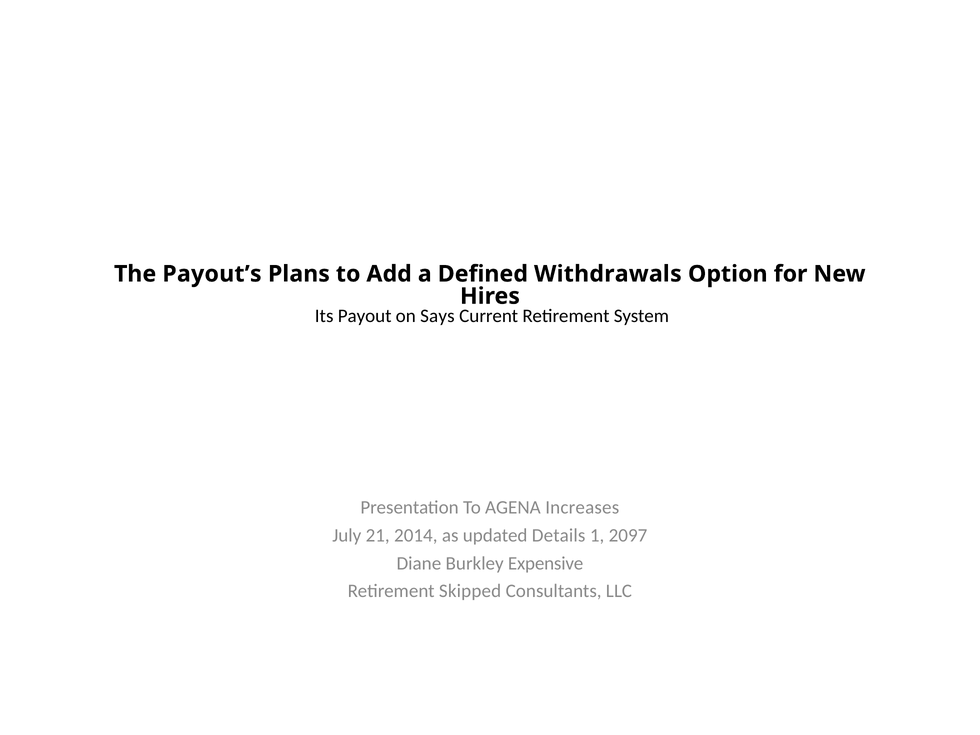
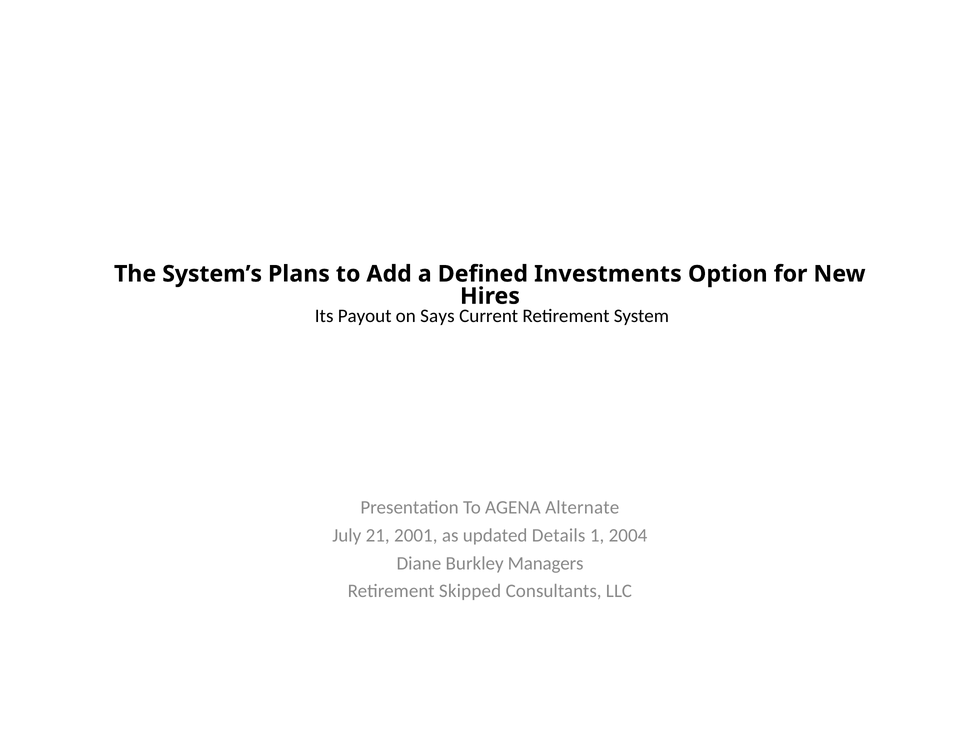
Payout’s: Payout’s -> System’s (212, 274)
Withdrawals: Withdrawals -> Investments (608, 274)
Increases: Increases -> Alternate (582, 508)
2014: 2014 -> 2001 (416, 535)
2097: 2097 -> 2004 (628, 535)
Expensive: Expensive -> Managers (546, 563)
